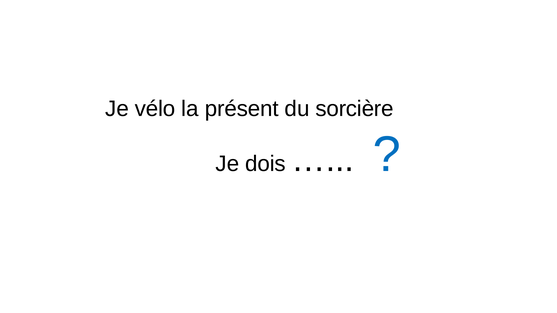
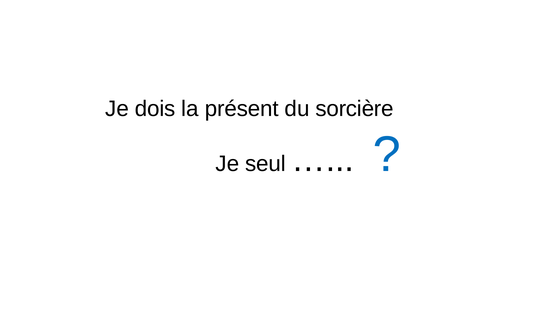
vélo: vélo -> dois (155, 109)
dois: dois -> seul (265, 164)
